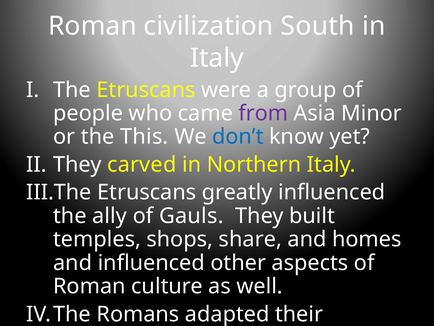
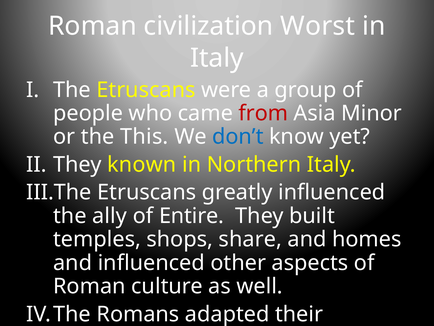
South: South -> Worst (318, 26)
from colour: purple -> red (263, 113)
carved: carved -> known (142, 164)
Gauls: Gauls -> Entire (192, 216)
